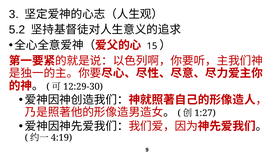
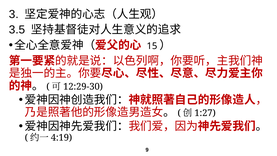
5.2: 5.2 -> 3.5 (17, 30)
